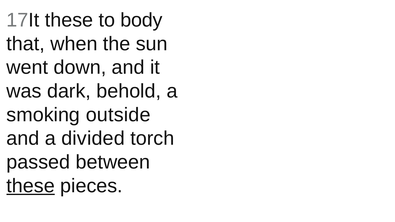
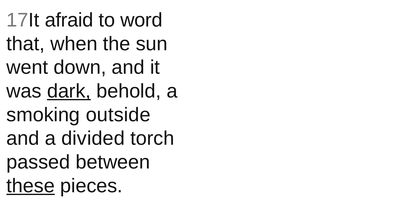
17It these: these -> afraid (69, 20)
body: body -> word (141, 20)
dark underline: none -> present (69, 91)
